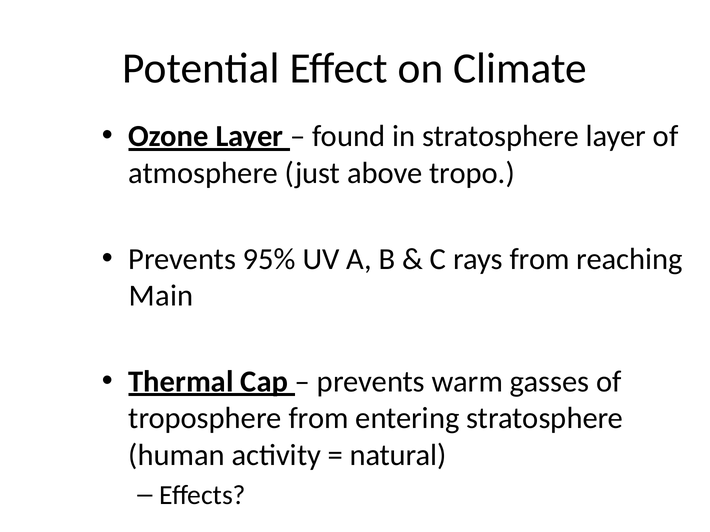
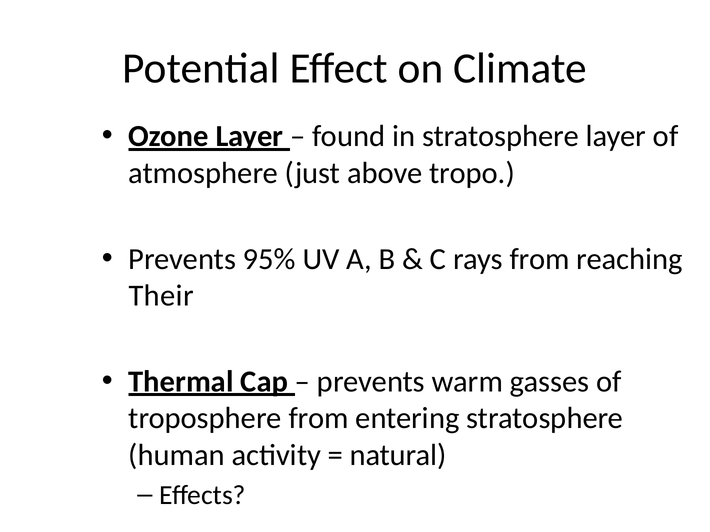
Main: Main -> Their (161, 296)
